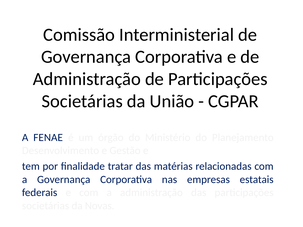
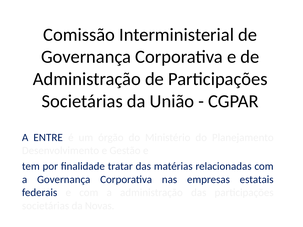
FENAE: FENAE -> ENTRE (48, 138)
